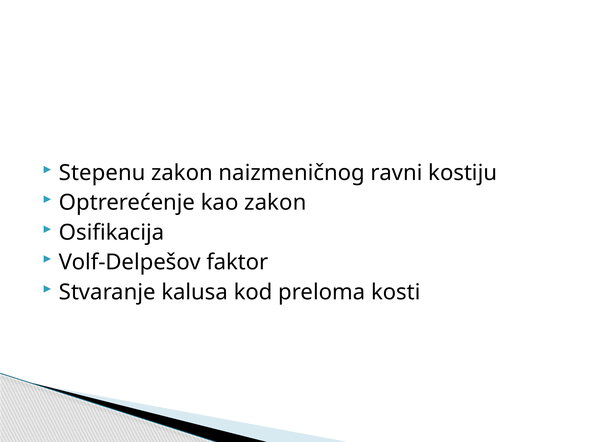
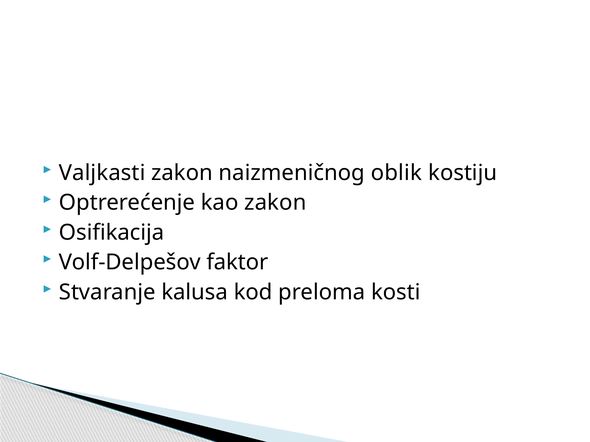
Stepenu: Stepenu -> Valjkasti (102, 173)
ravni: ravni -> oblik (396, 173)
